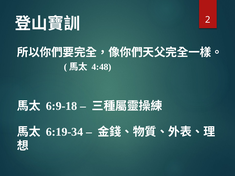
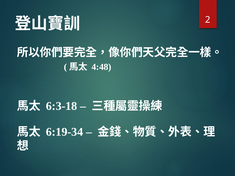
6:9-18: 6:9-18 -> 6:3-18 (62, 106)
